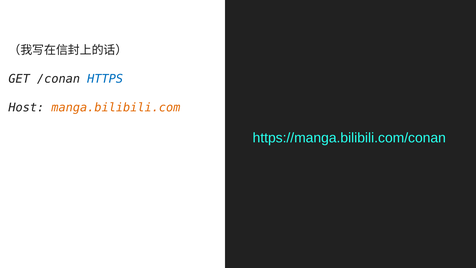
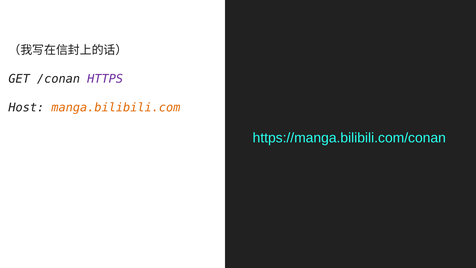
HTTPS colour: blue -> purple (105, 79)
